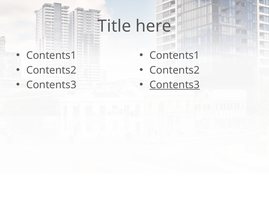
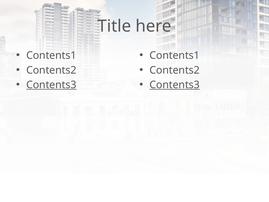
Contents3 underline: none -> present (51, 85)
